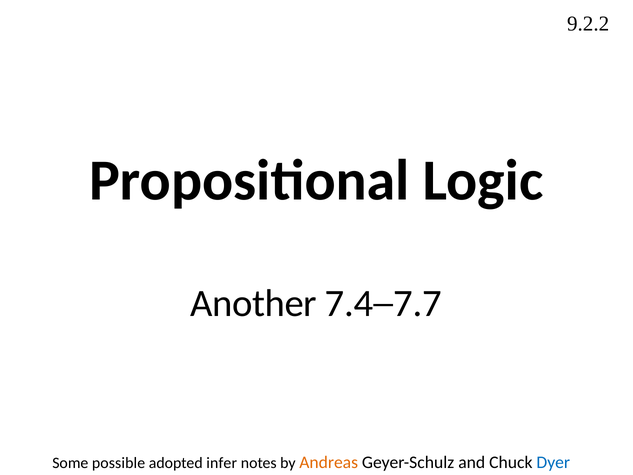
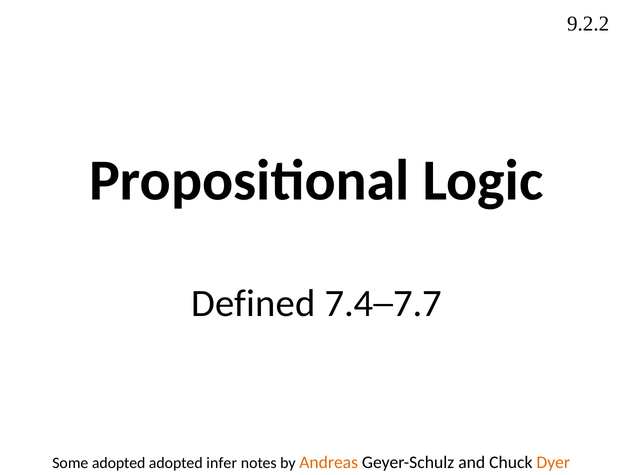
Another: Another -> Defined (253, 303)
Some possible: possible -> adopted (119, 463)
Dyer colour: blue -> orange (553, 462)
